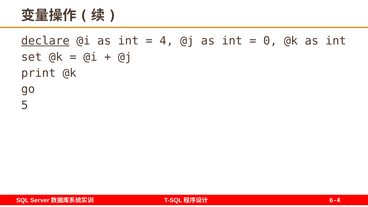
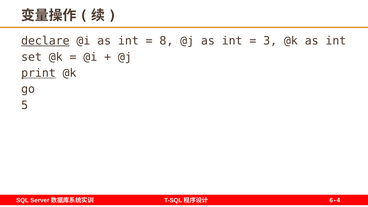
4: 4 -> 8 (166, 41)
0: 0 -> 3 (270, 41)
print underline: none -> present (38, 73)
